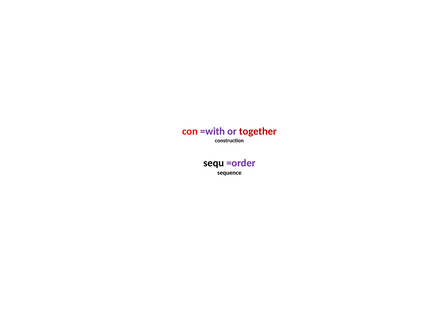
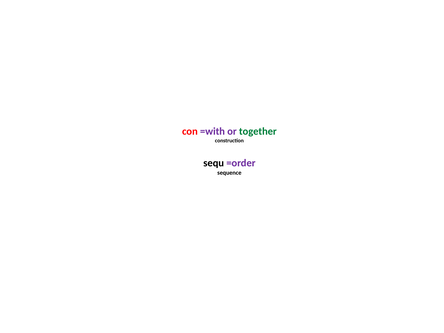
together colour: red -> green (258, 131)
